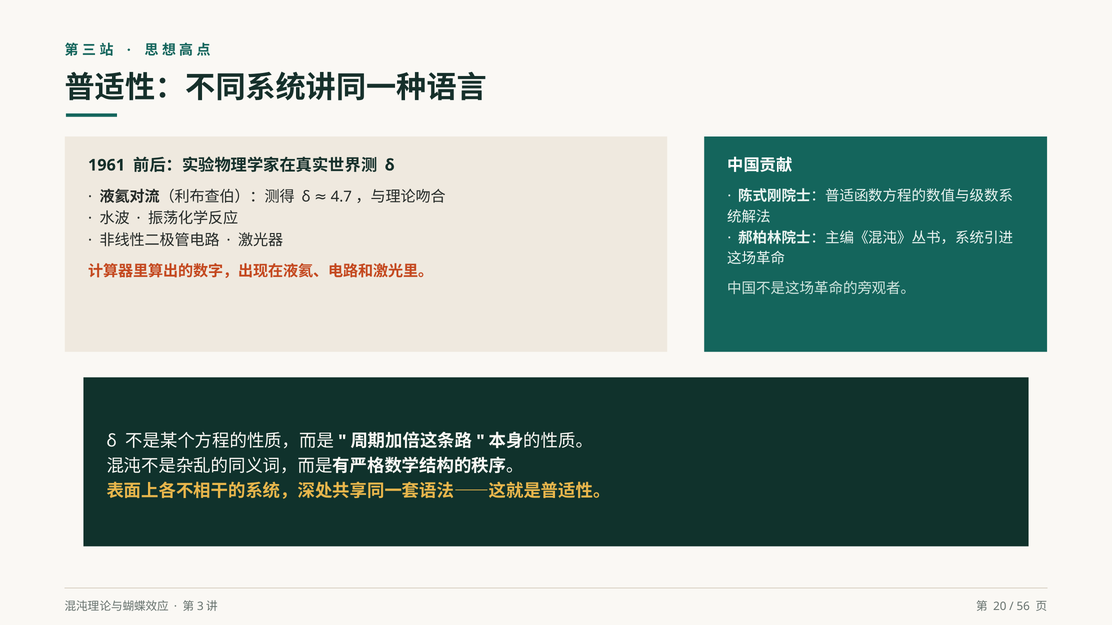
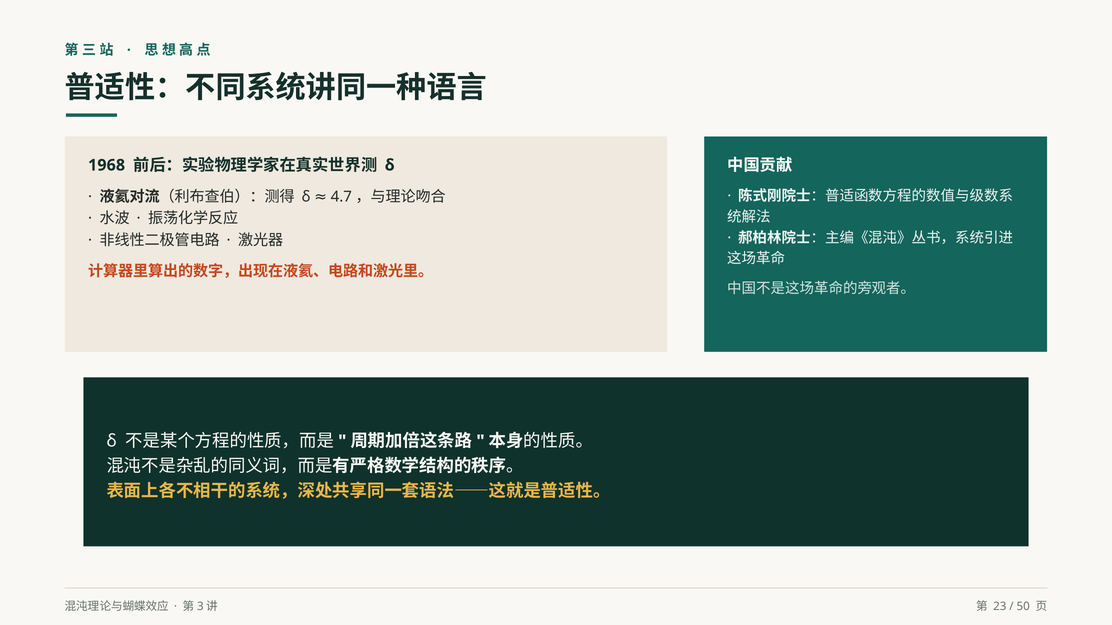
1961: 1961 -> 1968 (107, 165)
20: 20 -> 23 (1000, 607)
56: 56 -> 50 (1023, 607)
